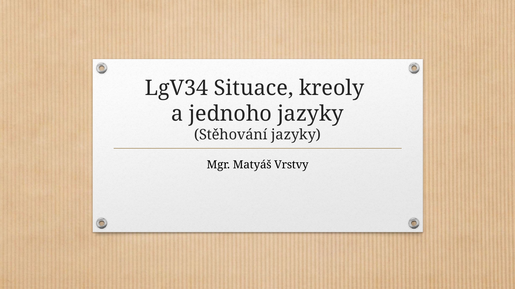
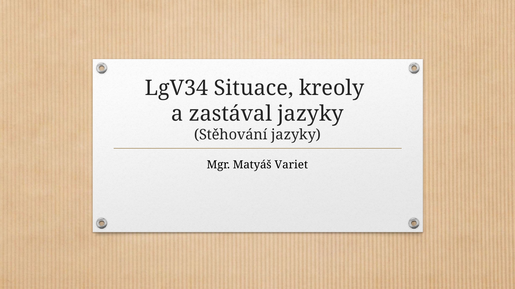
jednoho: jednoho -> zastával (230, 114)
Vrstvy: Vrstvy -> Variet (291, 165)
